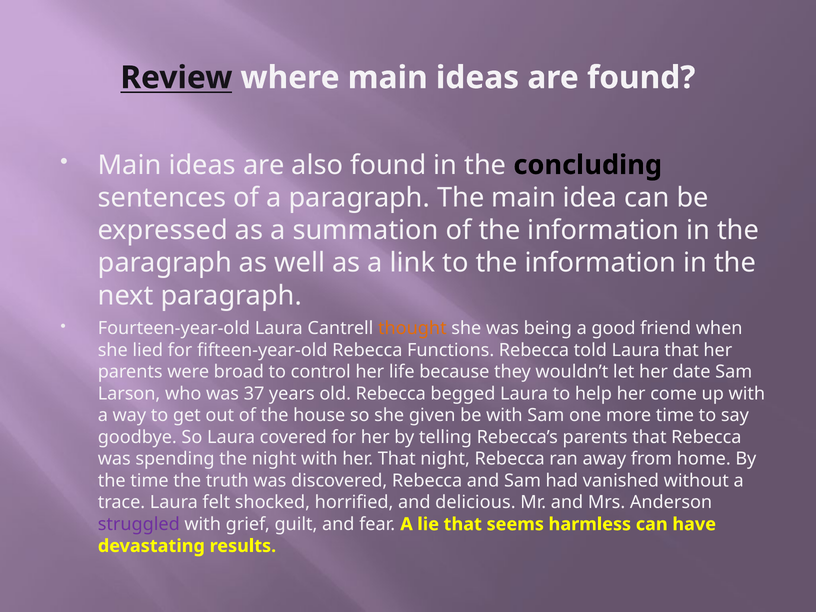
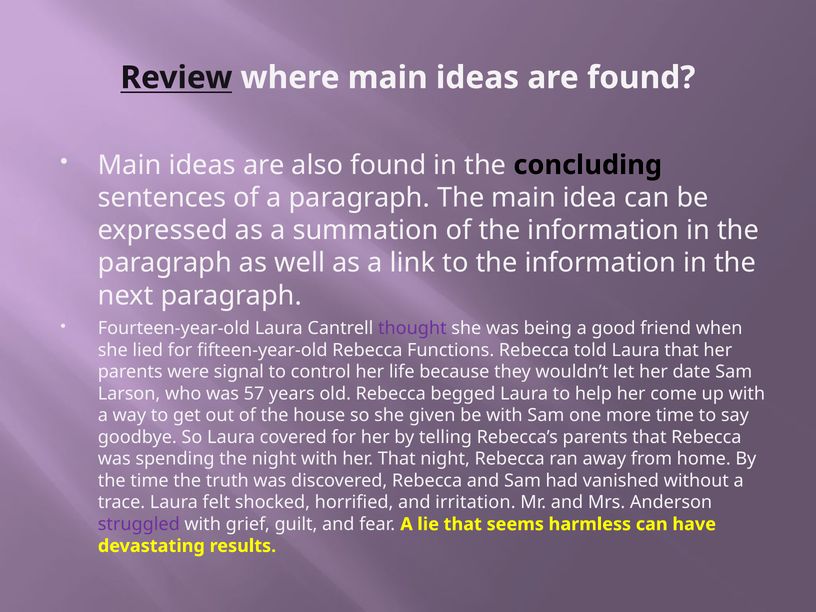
thought colour: orange -> purple (412, 329)
broad: broad -> signal (239, 372)
37: 37 -> 57 (254, 394)
delicious: delicious -> irritation (475, 503)
